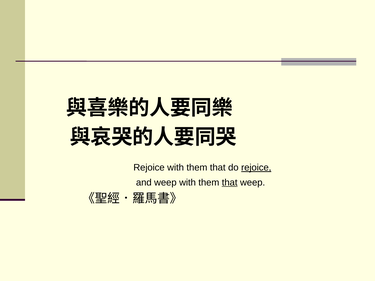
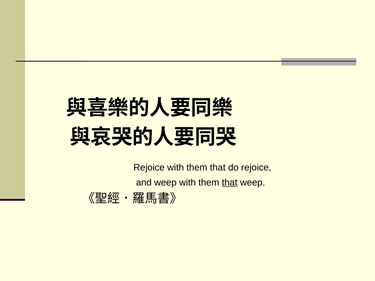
rejoice underline: present -> none (256, 168)
